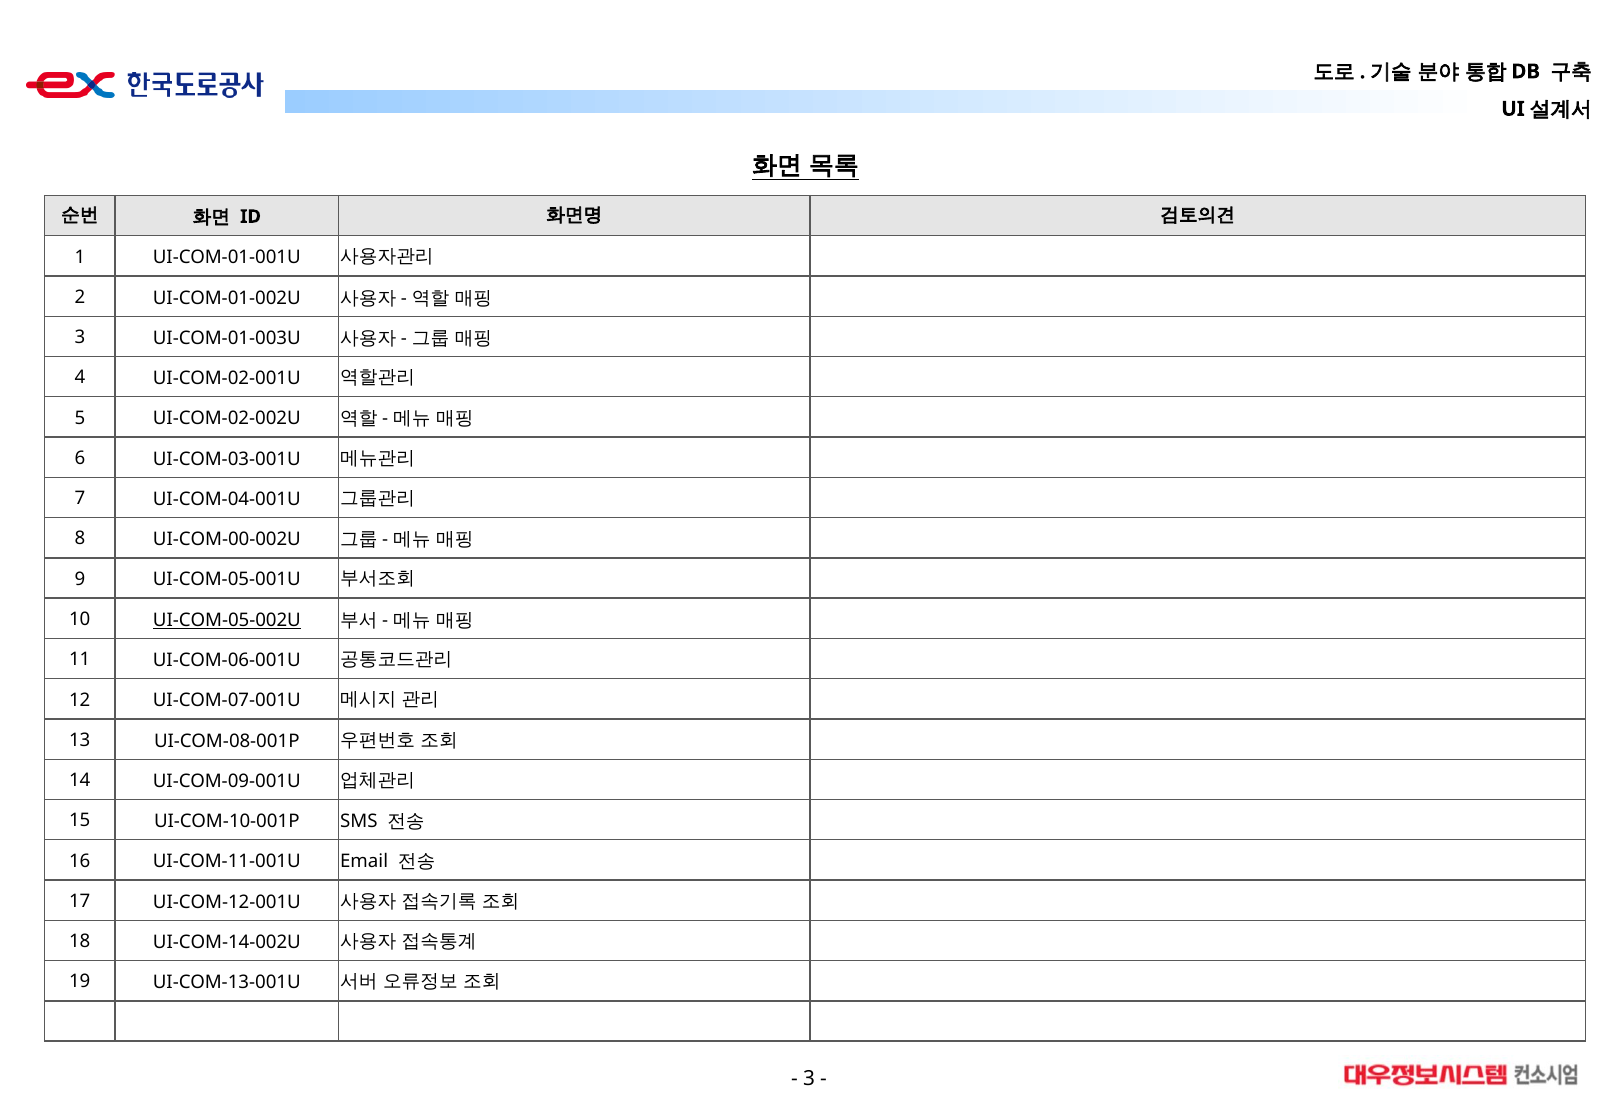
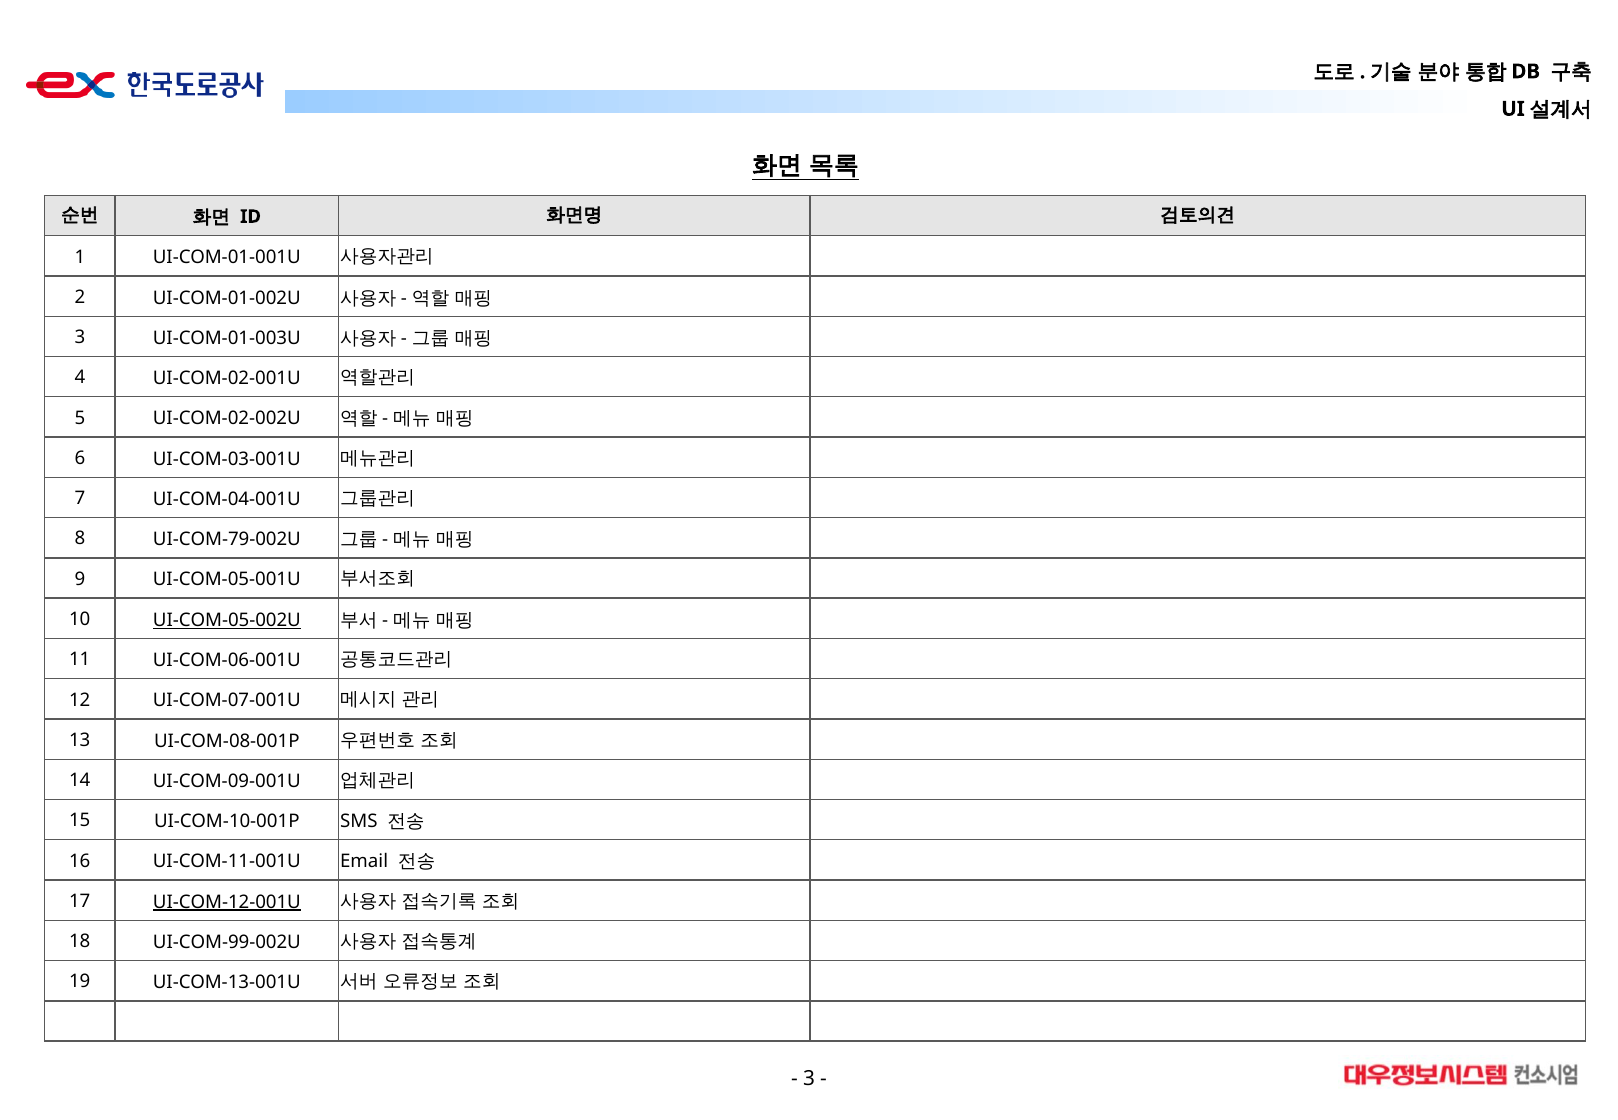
UI-COM-00-002U: UI-COM-00-002U -> UI-COM-79-002U (227, 540)
UI-COM-12-001U underline: none -> present (227, 902)
UI-COM-14-002U: UI-COM-14-002U -> UI-COM-99-002U (227, 942)
